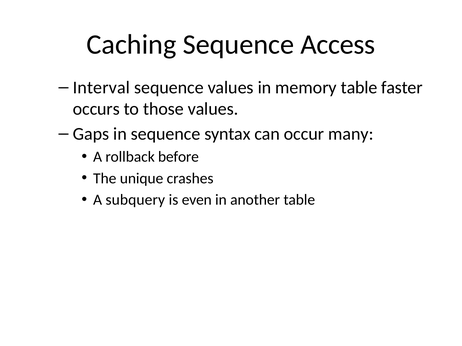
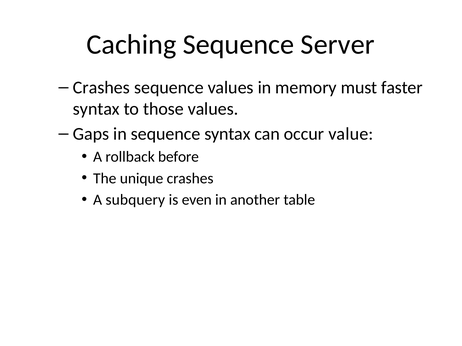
Access: Access -> Server (338, 45)
Interval: Interval -> Crashes (101, 88)
memory table: table -> must (359, 88)
occurs: occurs -> syntax (96, 109)
many: many -> value (351, 134)
